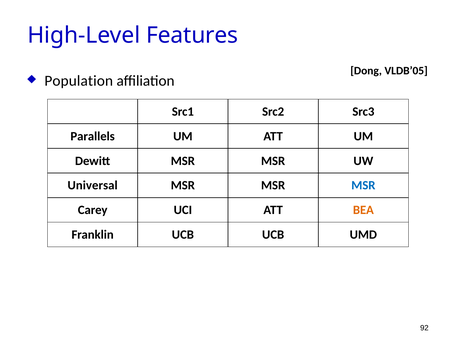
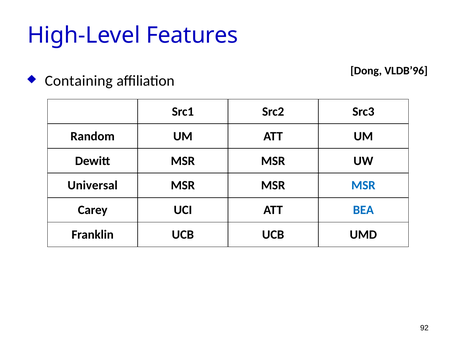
VLDB’05: VLDB’05 -> VLDB’96 (406, 71)
Population: Population -> Containing (79, 81)
Parallels: Parallels -> Random (93, 136)
BEA colour: orange -> blue (363, 210)
